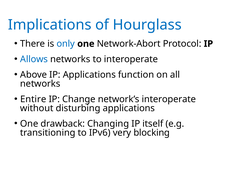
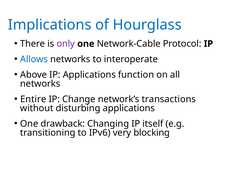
only colour: blue -> purple (66, 44)
Network-Abort: Network-Abort -> Network-Cable (129, 44)
network’s interoperate: interoperate -> transactions (169, 99)
